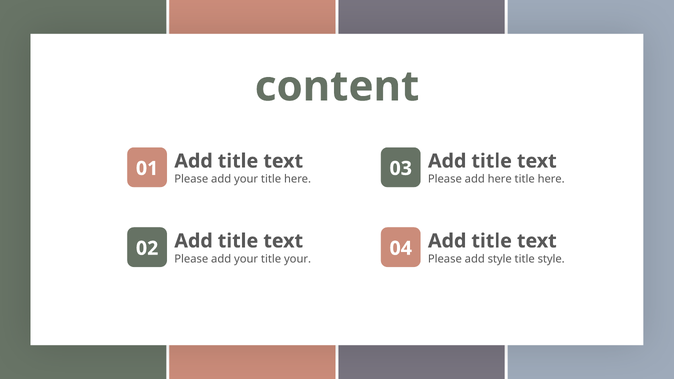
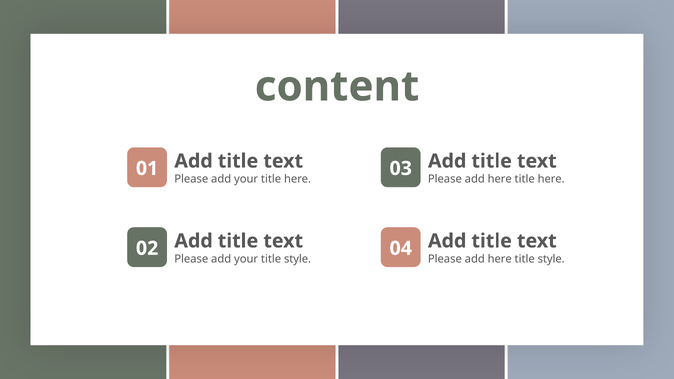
your title your: your -> style (298, 259)
style: style -> here (500, 259)
